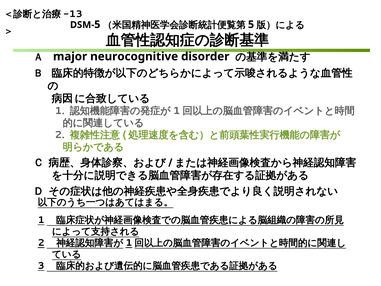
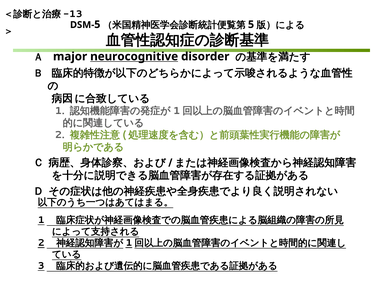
neurocognitive underline: none -> present (134, 56)
